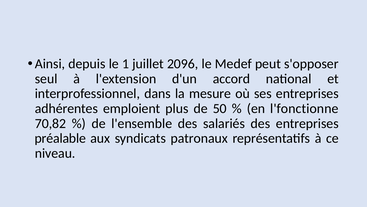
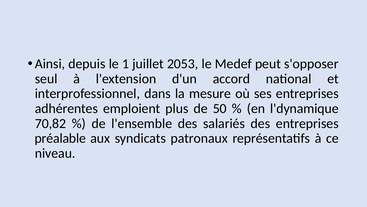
2096: 2096 -> 2053 (183, 64)
l'fonctionne: l'fonctionne -> l'dynamique (304, 108)
